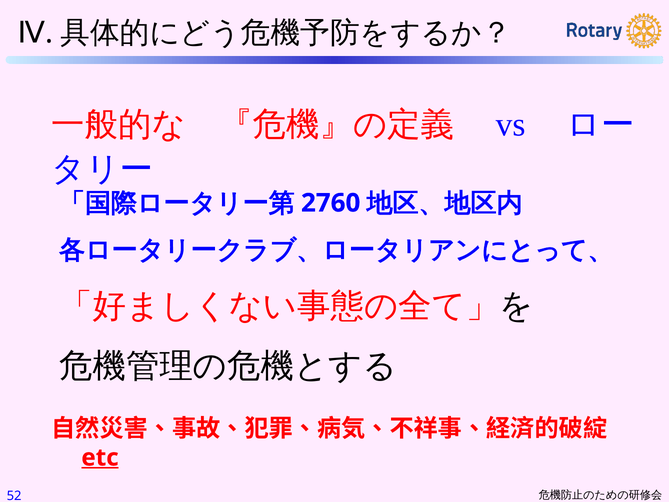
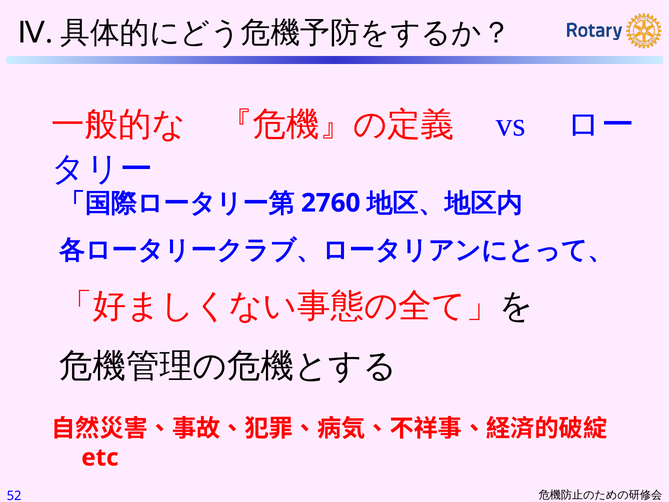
etc underline: present -> none (100, 457)
